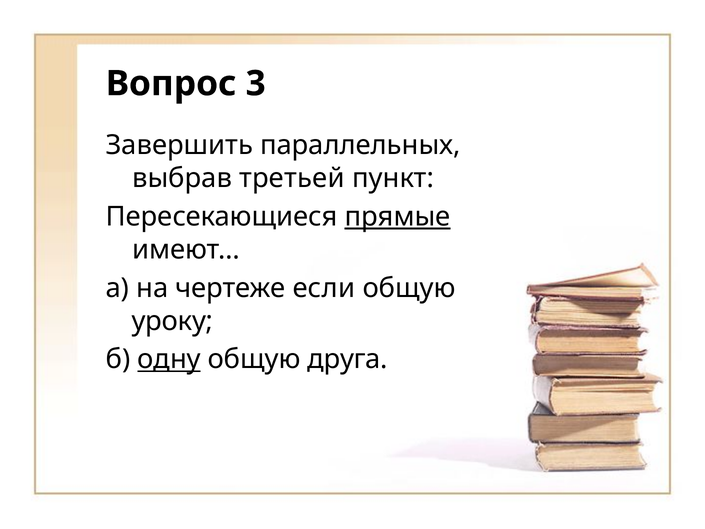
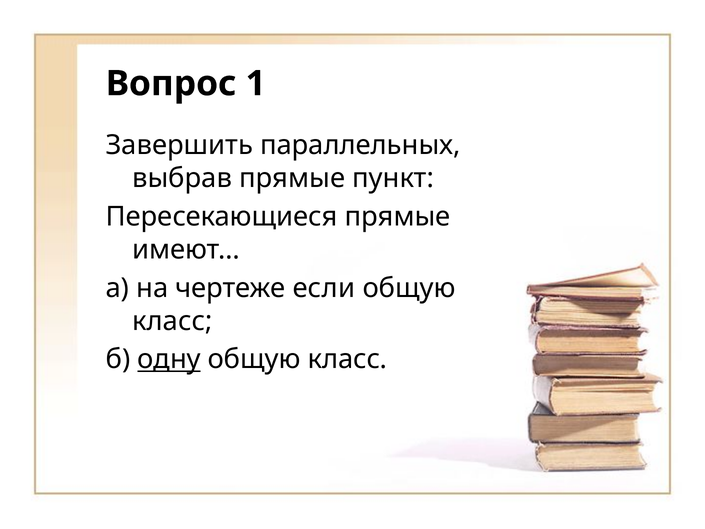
3: 3 -> 1 (256, 84)
выбрав третьей: третьей -> прямые (292, 178)
прямые underline: present -> none (398, 217)
уроку: уроку -> класс (172, 321)
друга: друга -> класс (347, 359)
